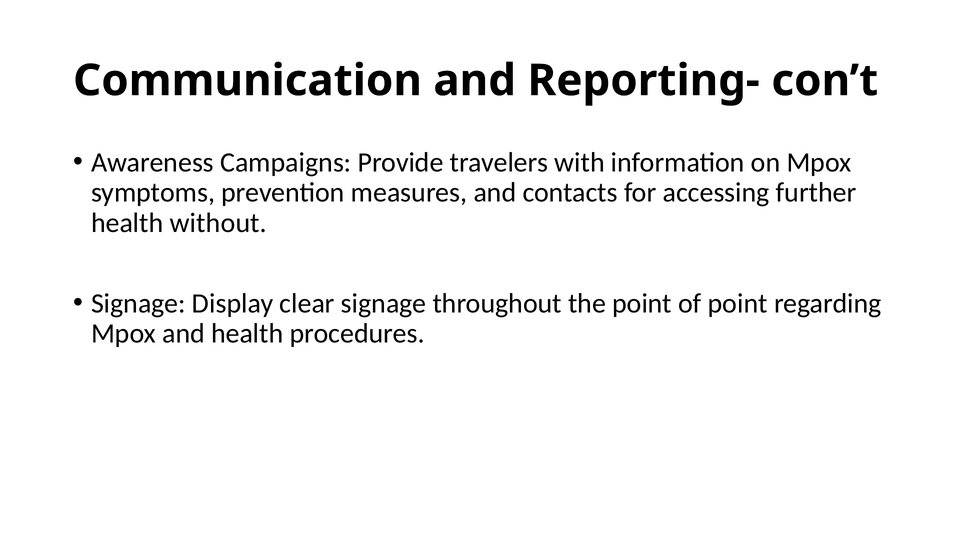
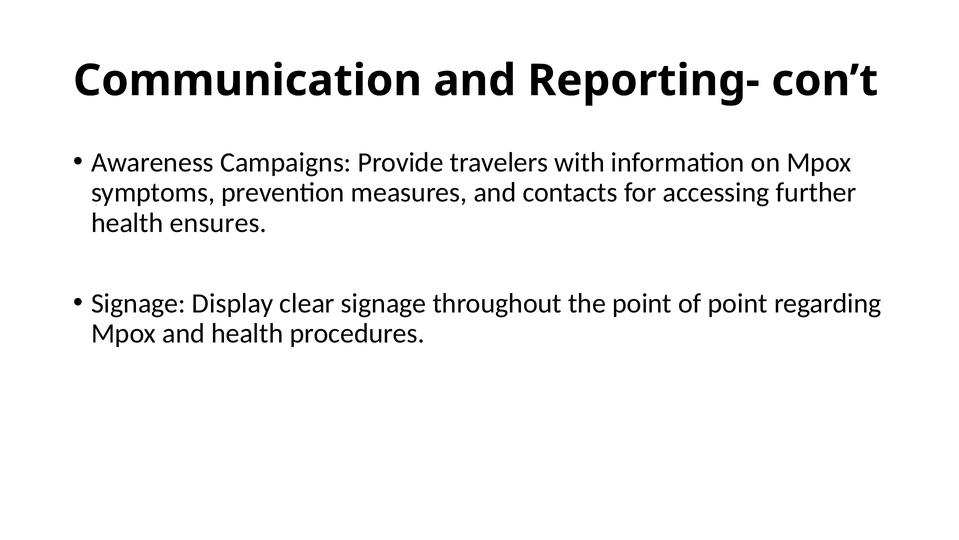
without: without -> ensures (218, 223)
